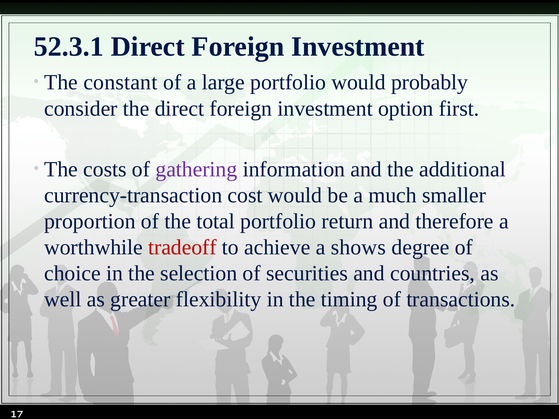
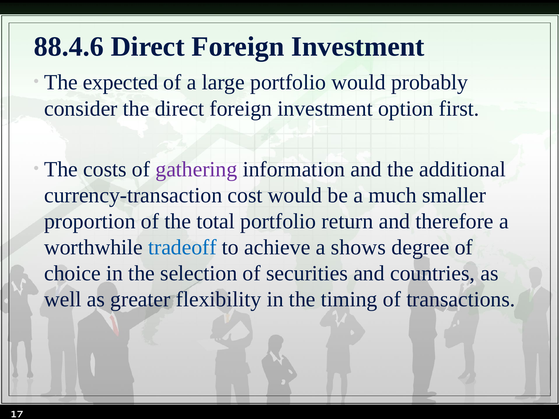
52.3.1: 52.3.1 -> 88.4.6 (69, 47)
constant: constant -> expected (121, 83)
tradeoff colour: red -> blue (182, 247)
